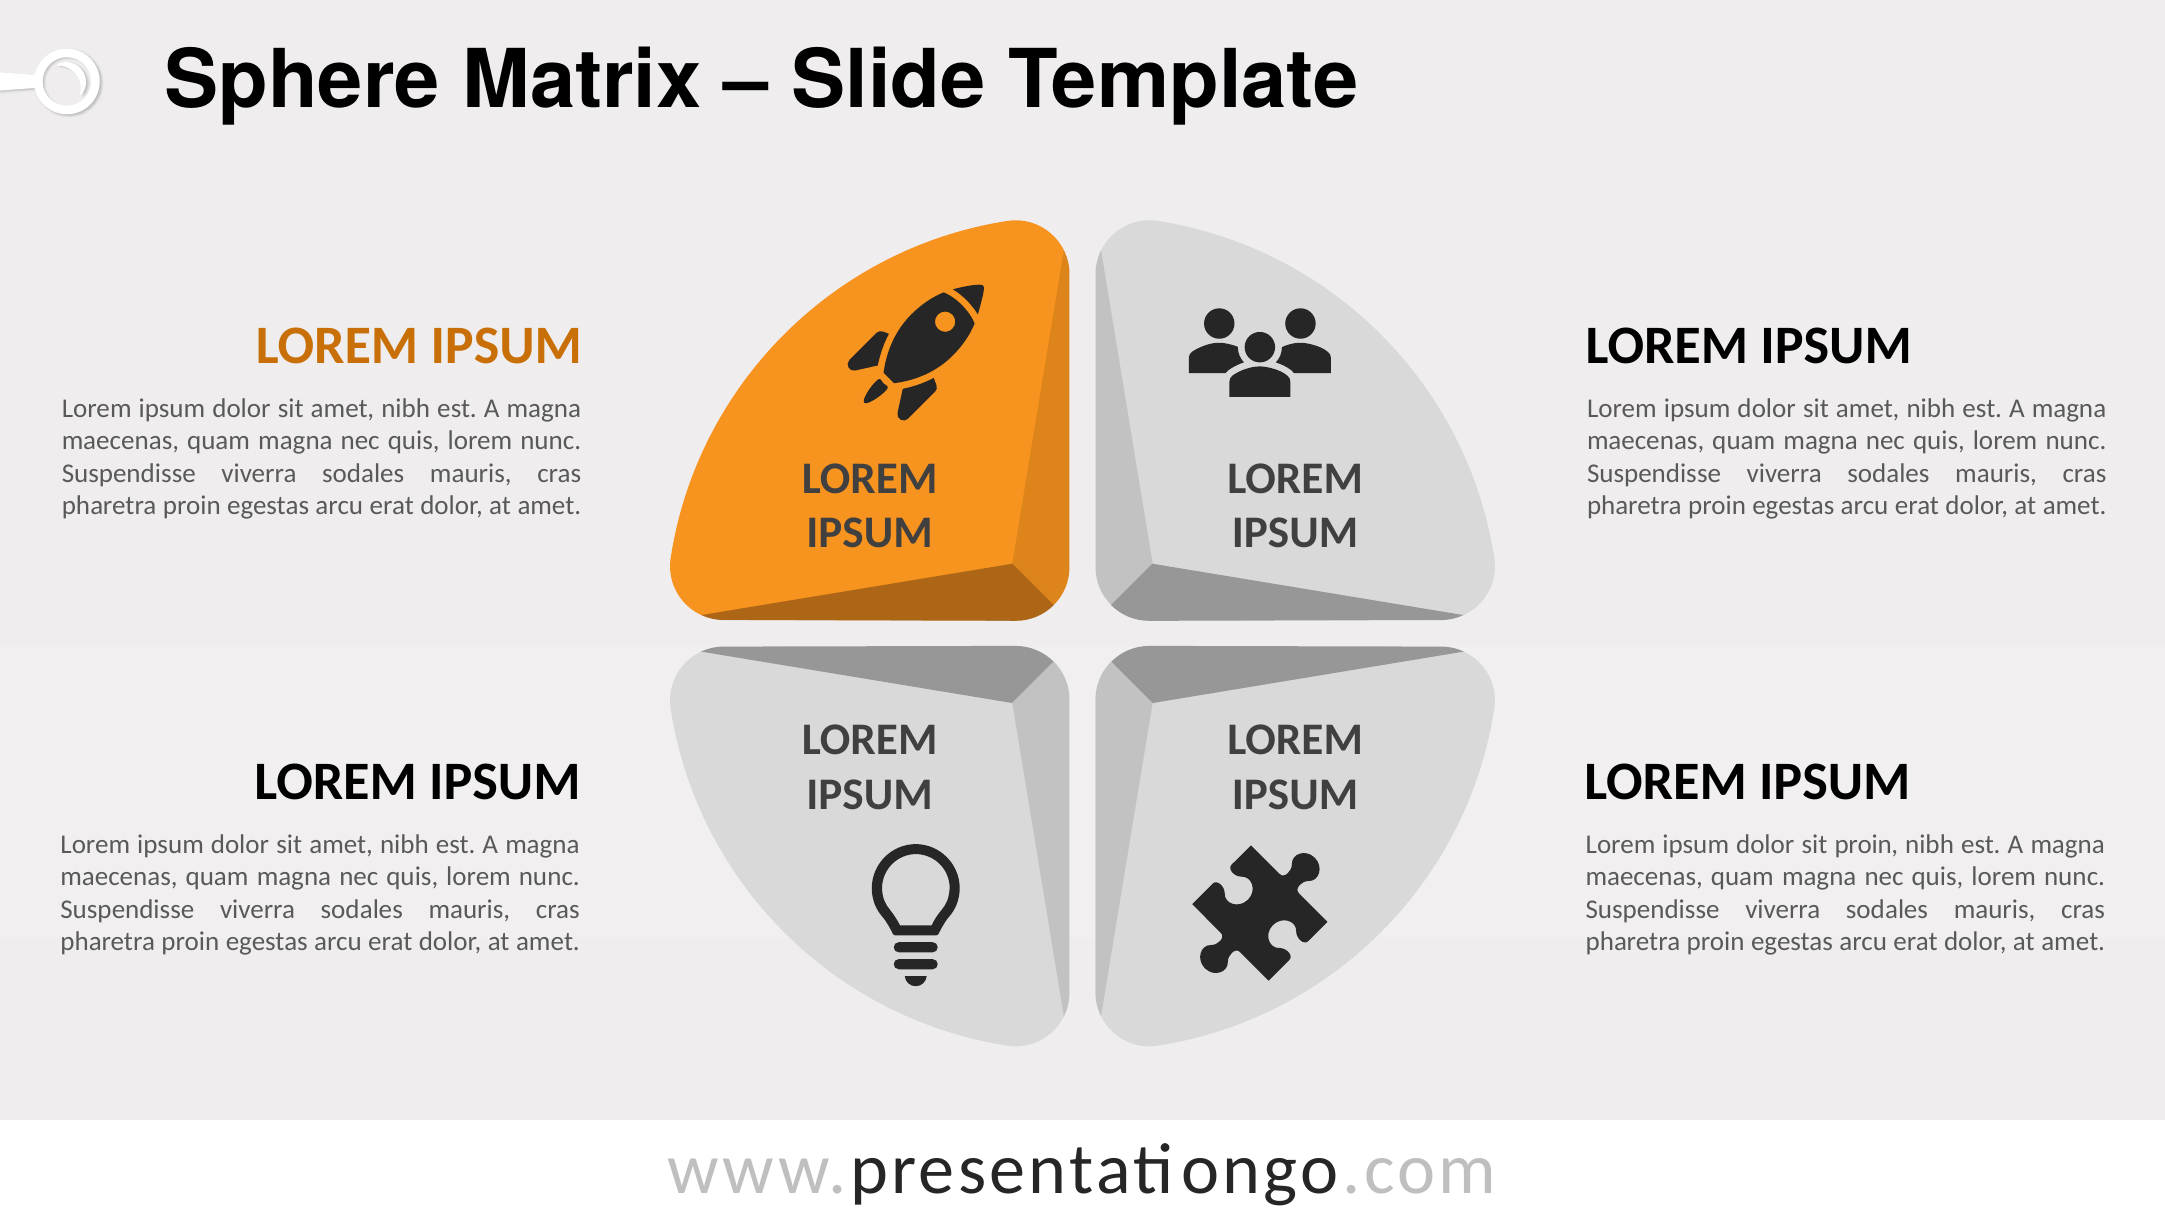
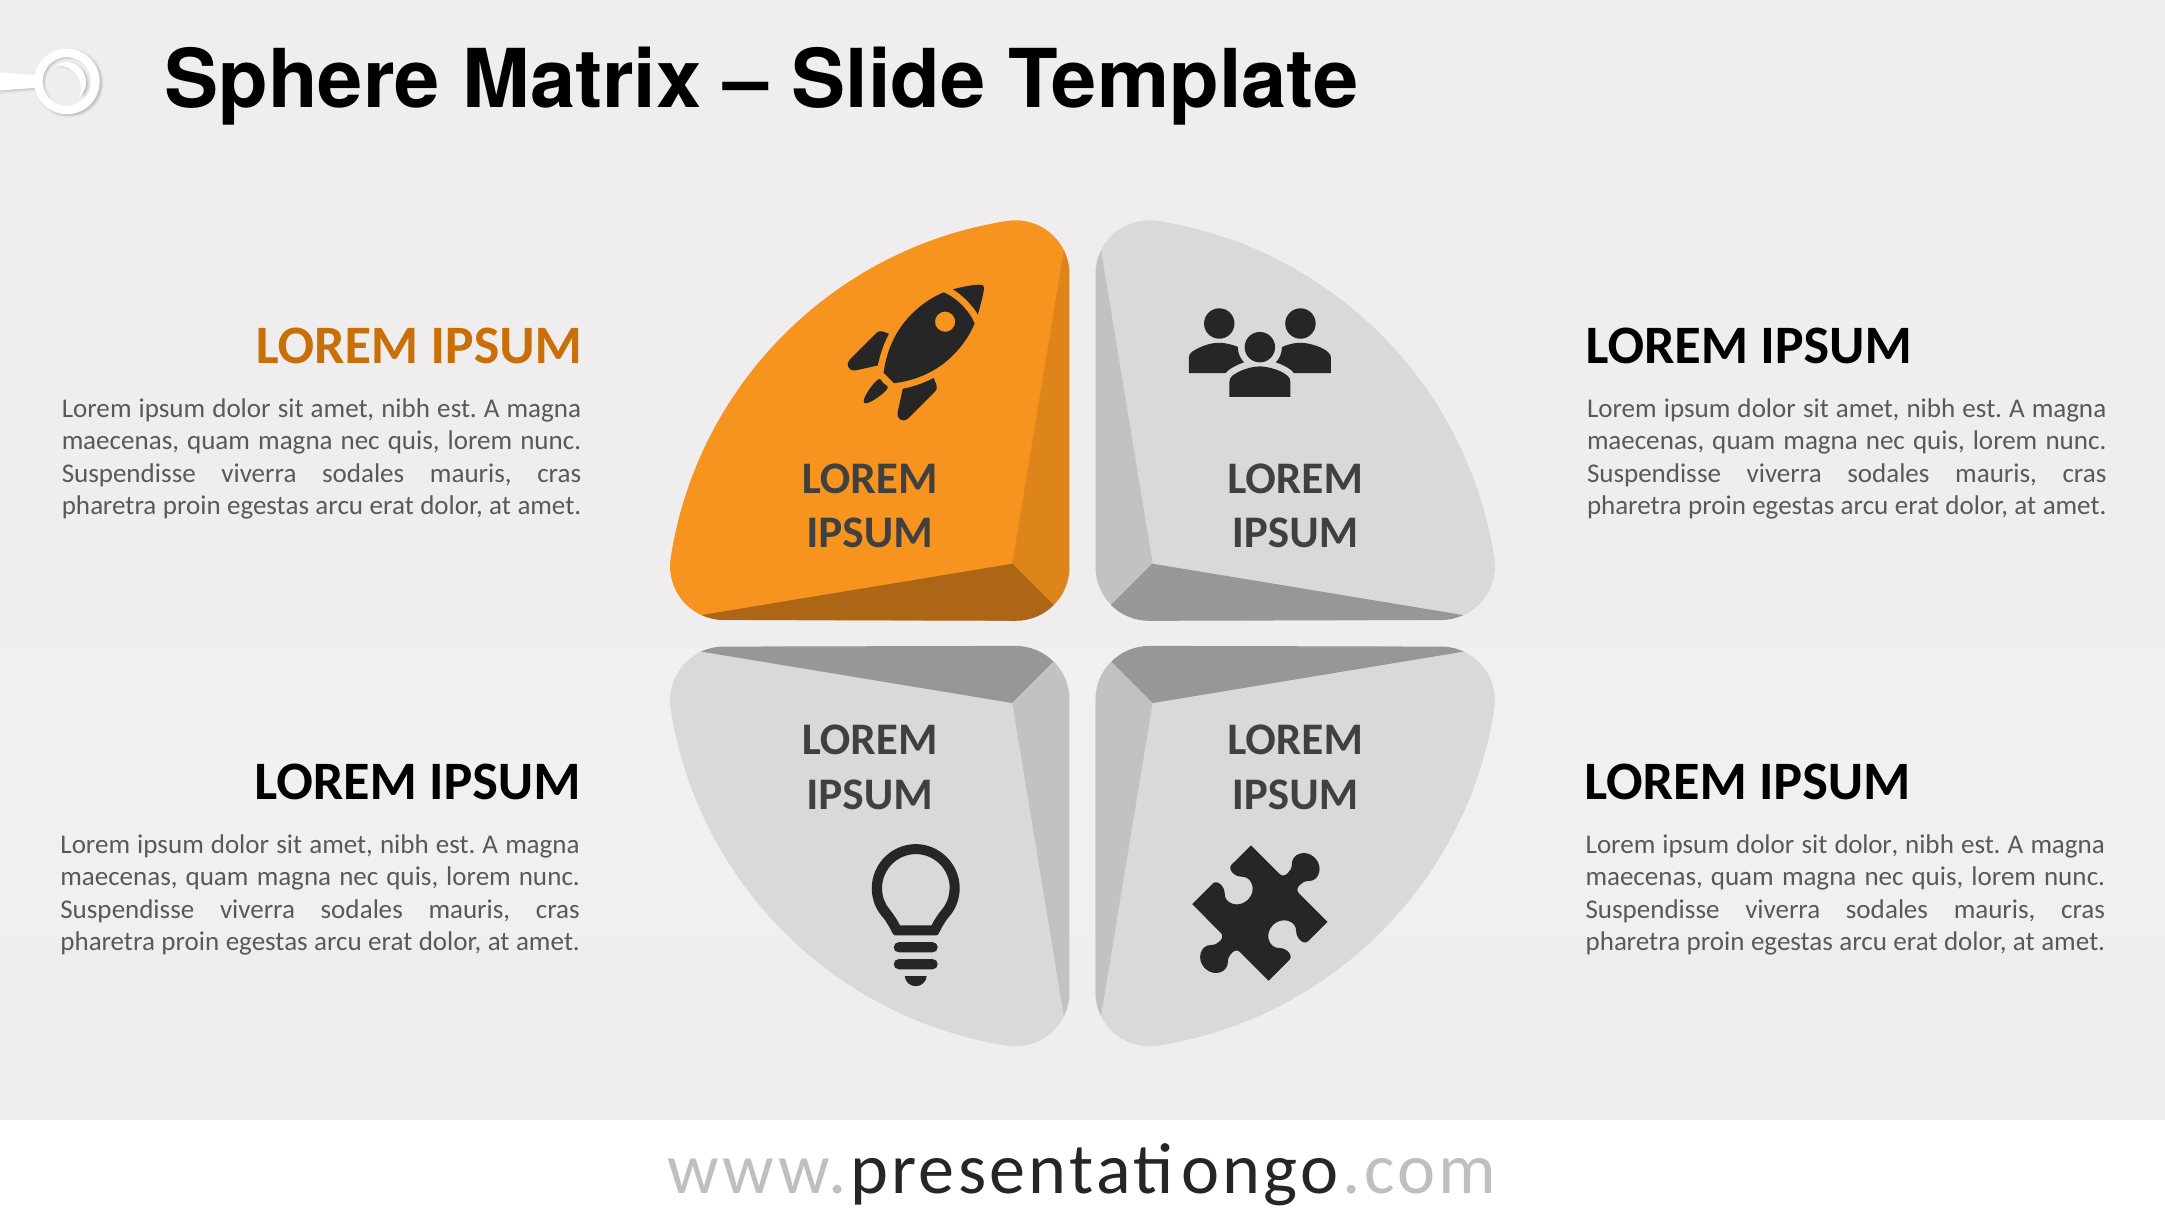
sit proin: proin -> dolor (1866, 844)
